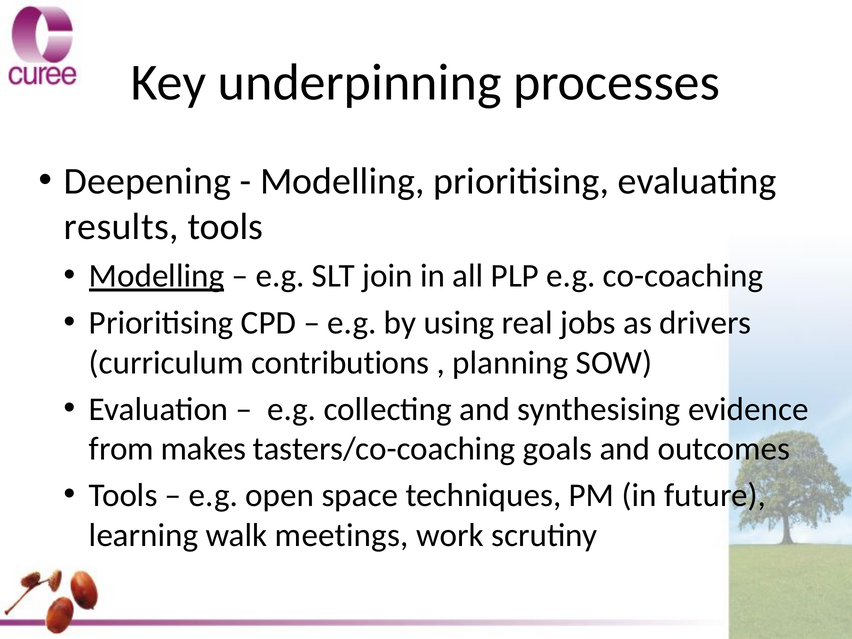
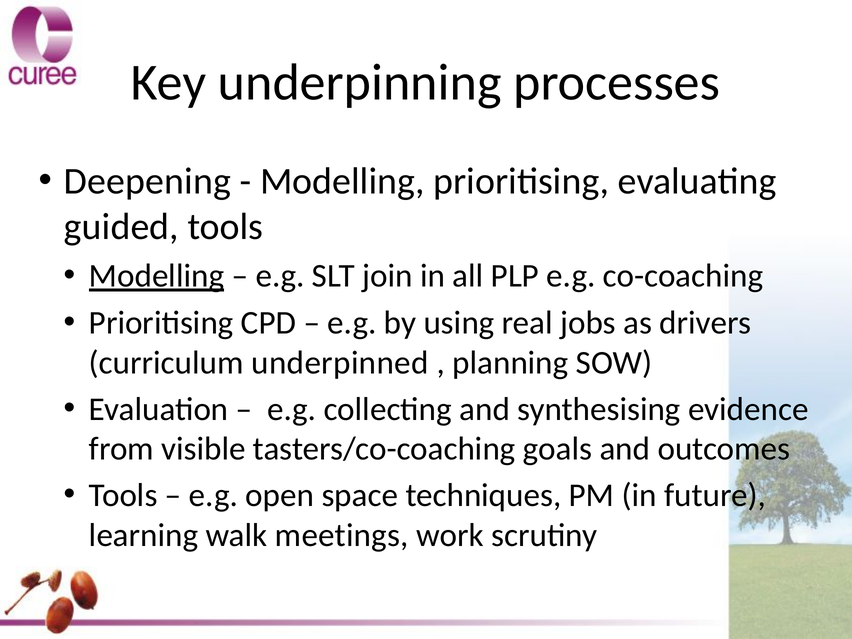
results: results -> guided (121, 227)
contributions: contributions -> underpinned (340, 363)
makes: makes -> visible (203, 449)
